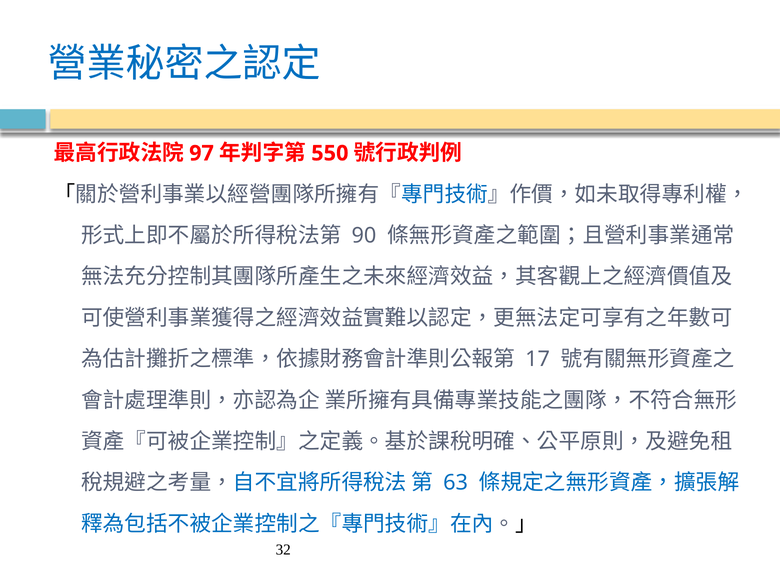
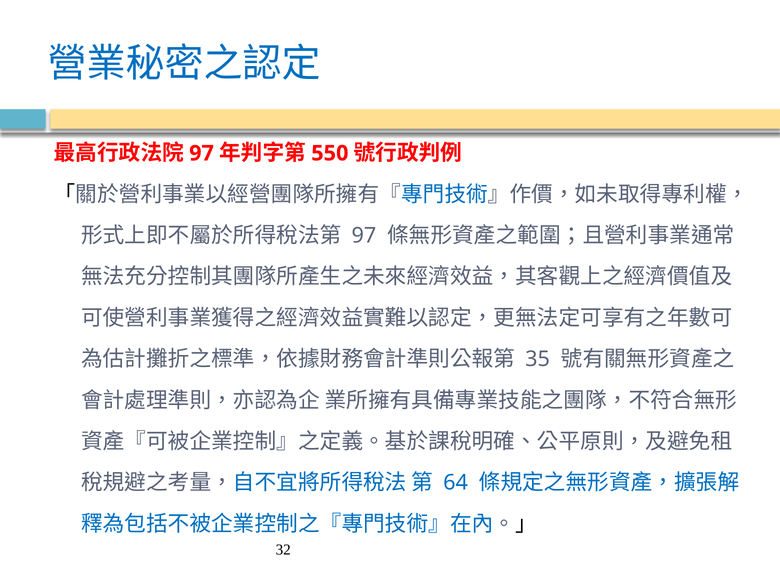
90: 90 -> 97 (364, 236)
17: 17 -> 35 (538, 359)
63: 63 -> 64 (456, 483)
